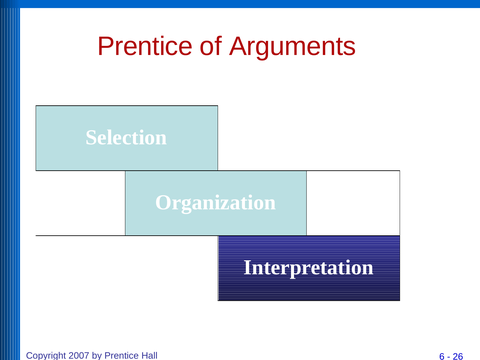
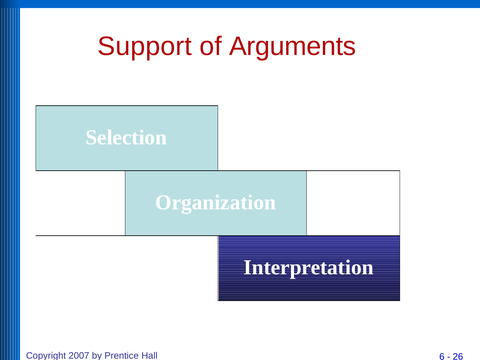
Prentice: Prentice -> Support (145, 46)
